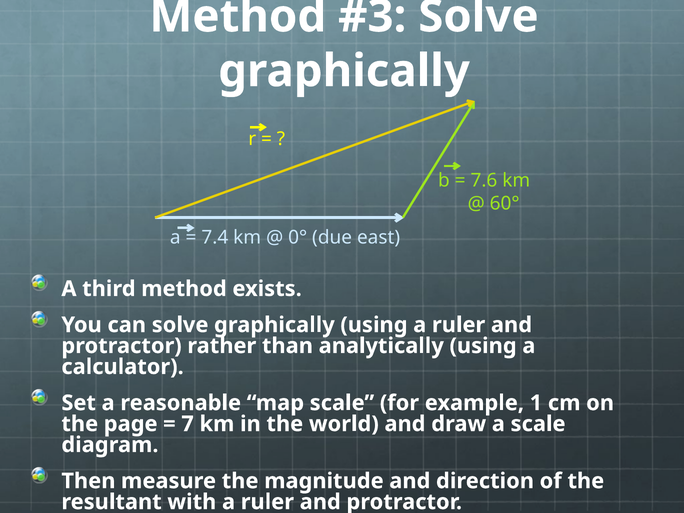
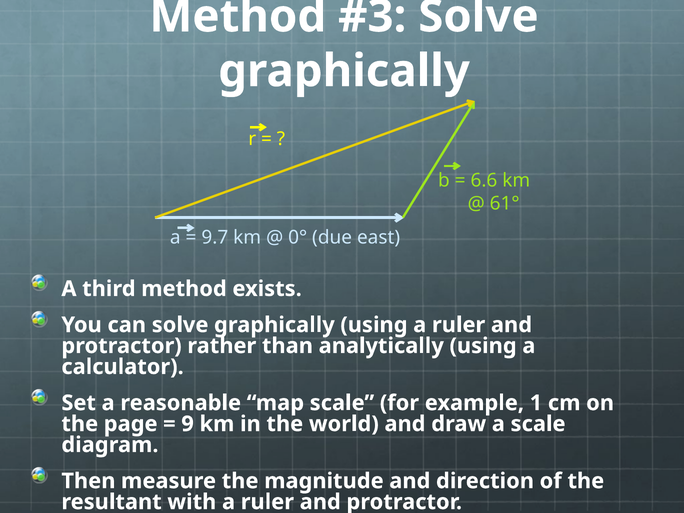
7.6: 7.6 -> 6.6 (484, 181)
60°: 60° -> 61° (505, 204)
7.4: 7.4 -> 9.7 (215, 238)
7: 7 -> 9 (188, 424)
